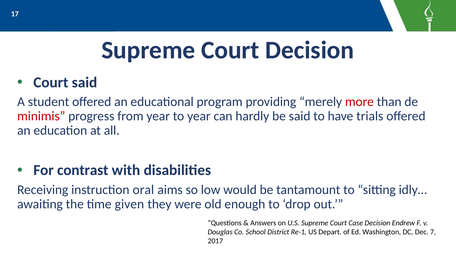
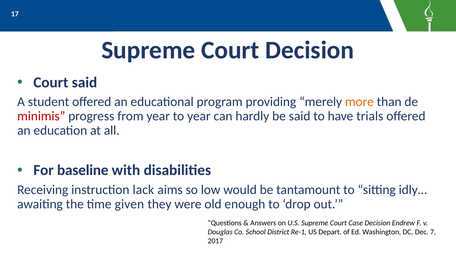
more colour: red -> orange (359, 102)
contrast: contrast -> baseline (83, 171)
oral: oral -> lack (143, 190)
